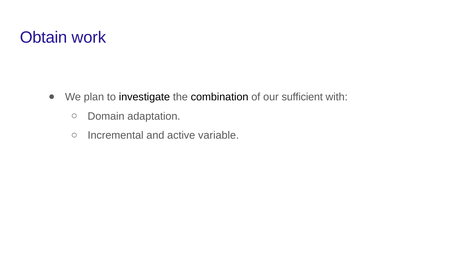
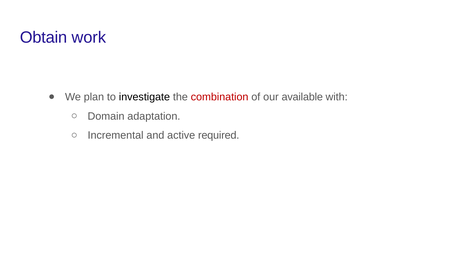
combination colour: black -> red (220, 97)
sufficient: sufficient -> available (302, 97)
variable: variable -> required (219, 136)
